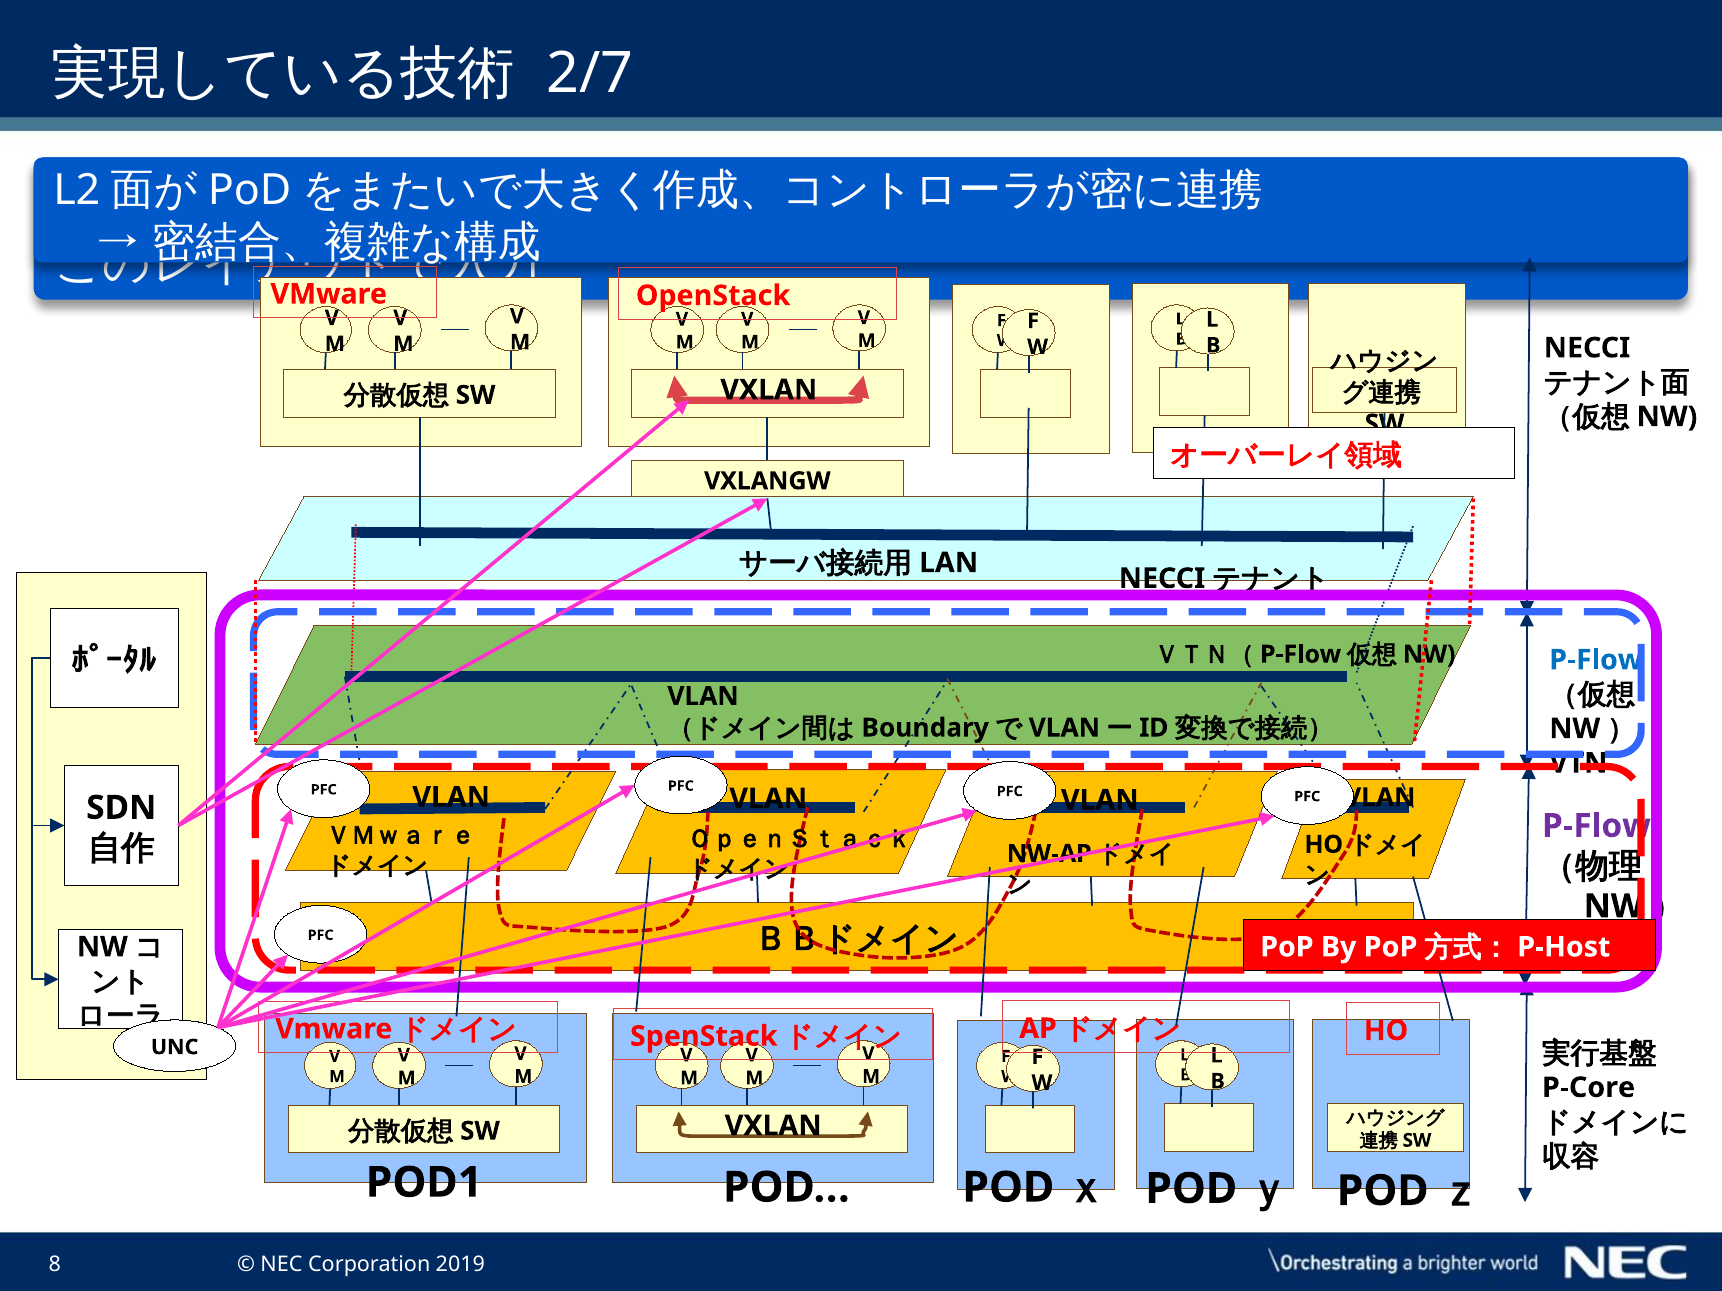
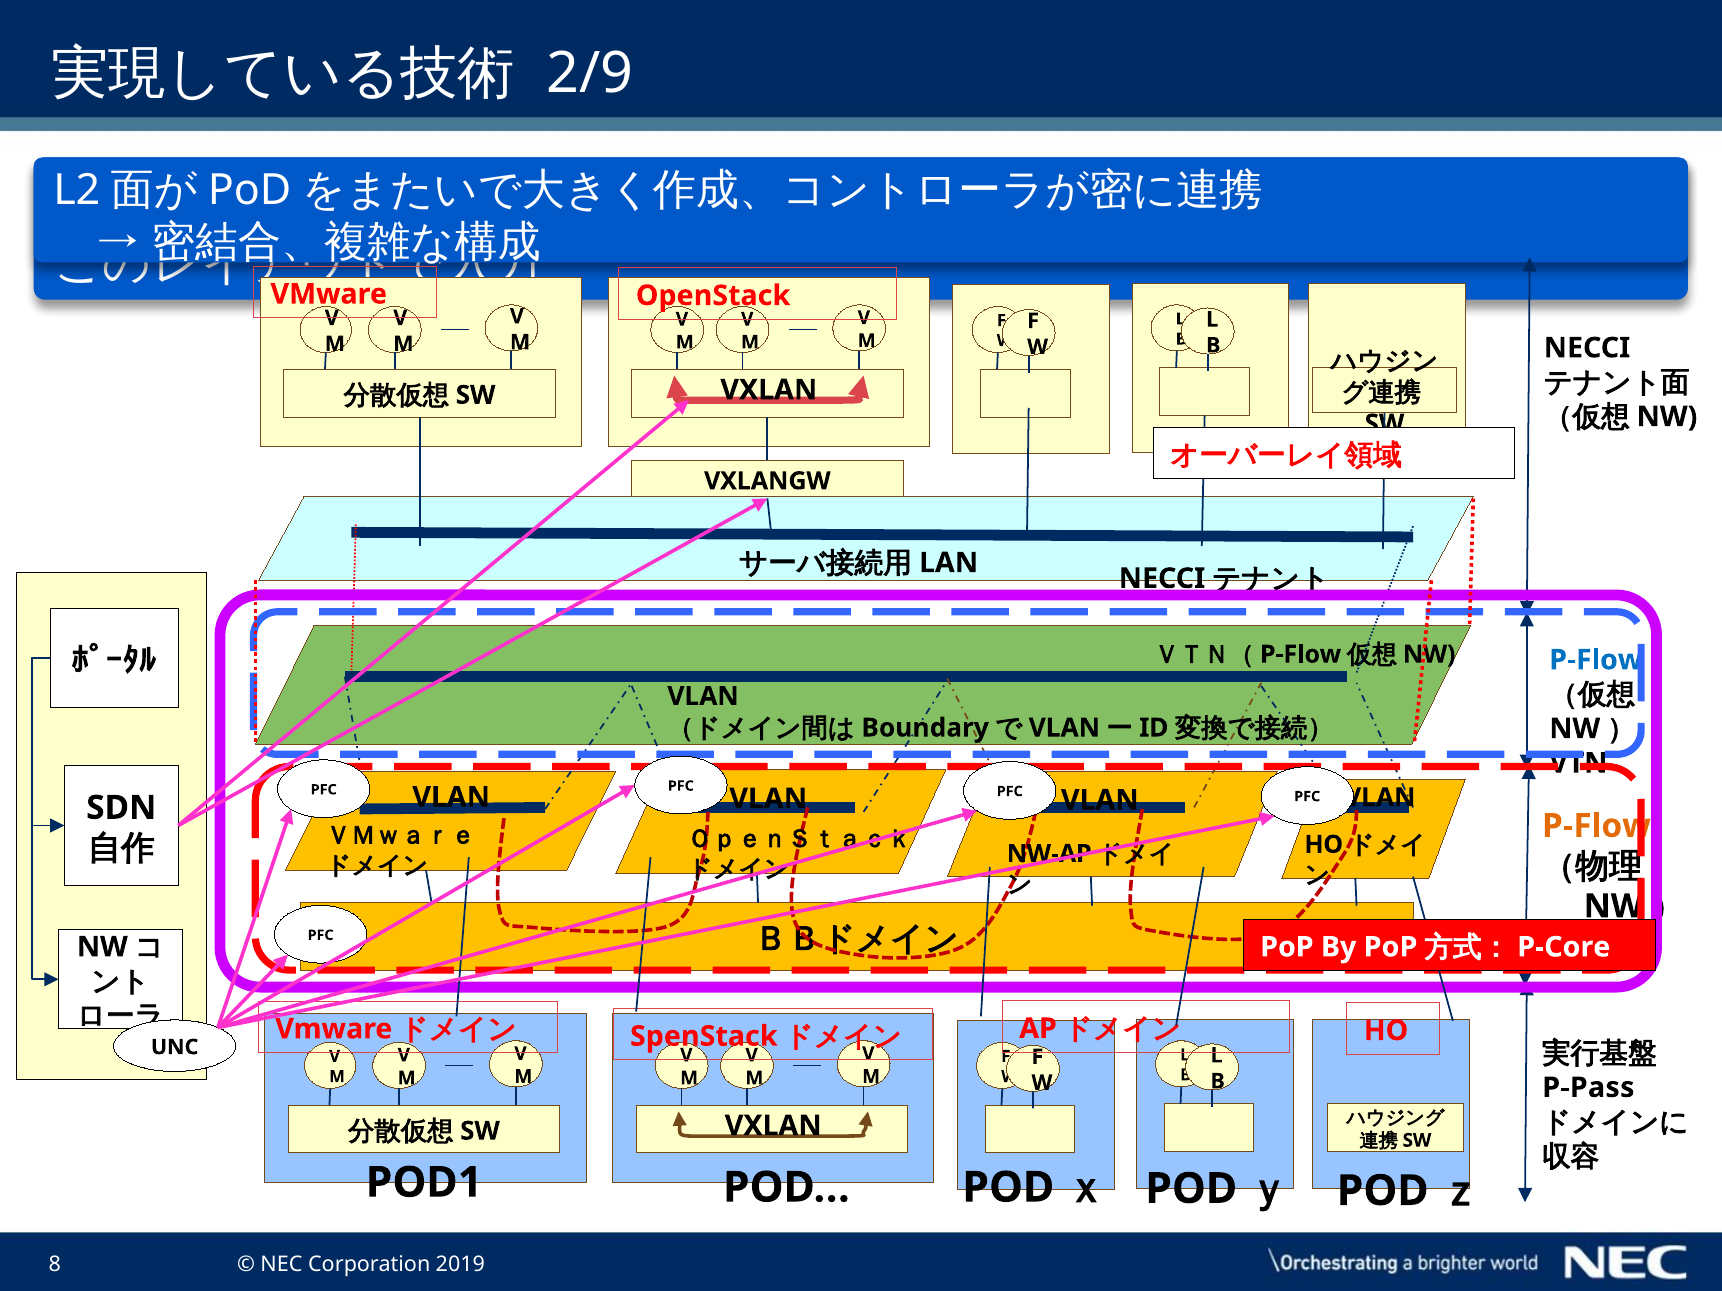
2/7: 2/7 -> 2/9 (590, 73)
P-Flow colour: purple -> orange (1596, 826)
P-Host: P-Host -> P-Core (1564, 947)
P-Core: P-Core -> P-Pass (1588, 1088)
